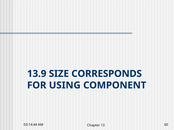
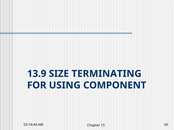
CORRESPONDS: CORRESPONDS -> TERMINATING (107, 74)
